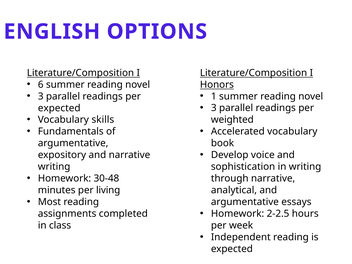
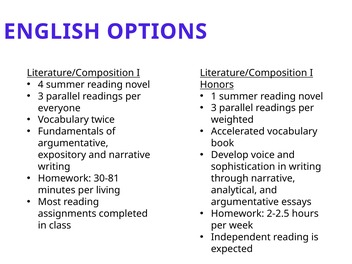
6: 6 -> 4 (41, 85)
expected: expected -> everyone (59, 108)
skills: skills -> twice (103, 120)
30-48: 30-48 -> 30-81 (106, 178)
